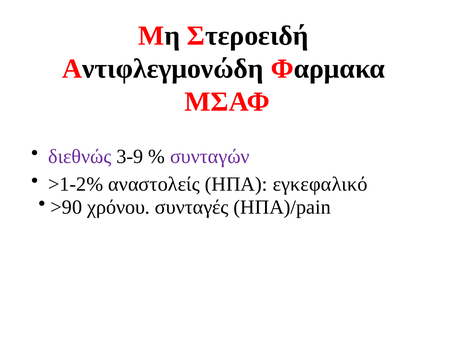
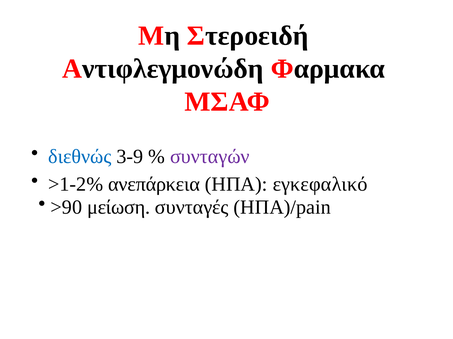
διεθνώς colour: purple -> blue (80, 157)
αναστολείς: αναστολείς -> ανεπάρκεια (154, 185)
χρόνου: χρόνου -> μείωση (119, 208)
